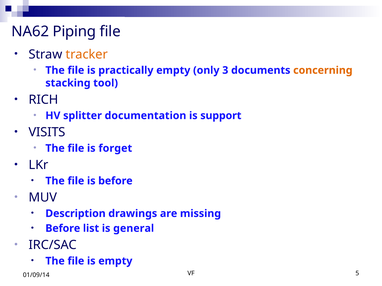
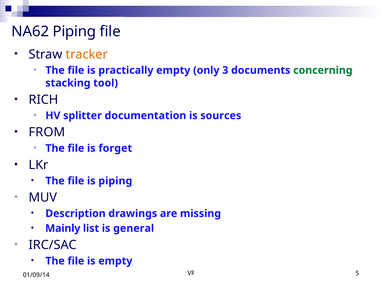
concerning colour: orange -> green (323, 70)
support: support -> sources (221, 116)
VISITS: VISITS -> FROM (47, 133)
is before: before -> piping (115, 181)
Before: Before -> Mainly (63, 229)
